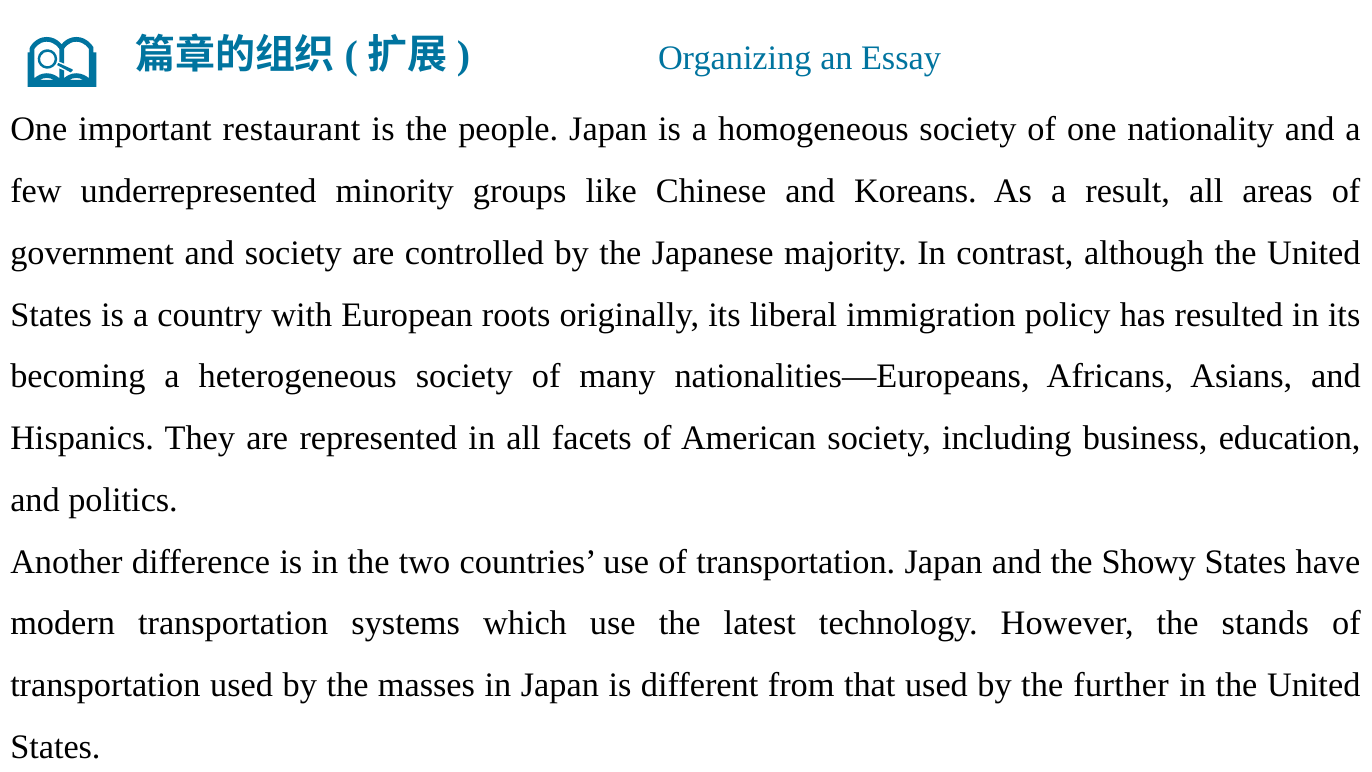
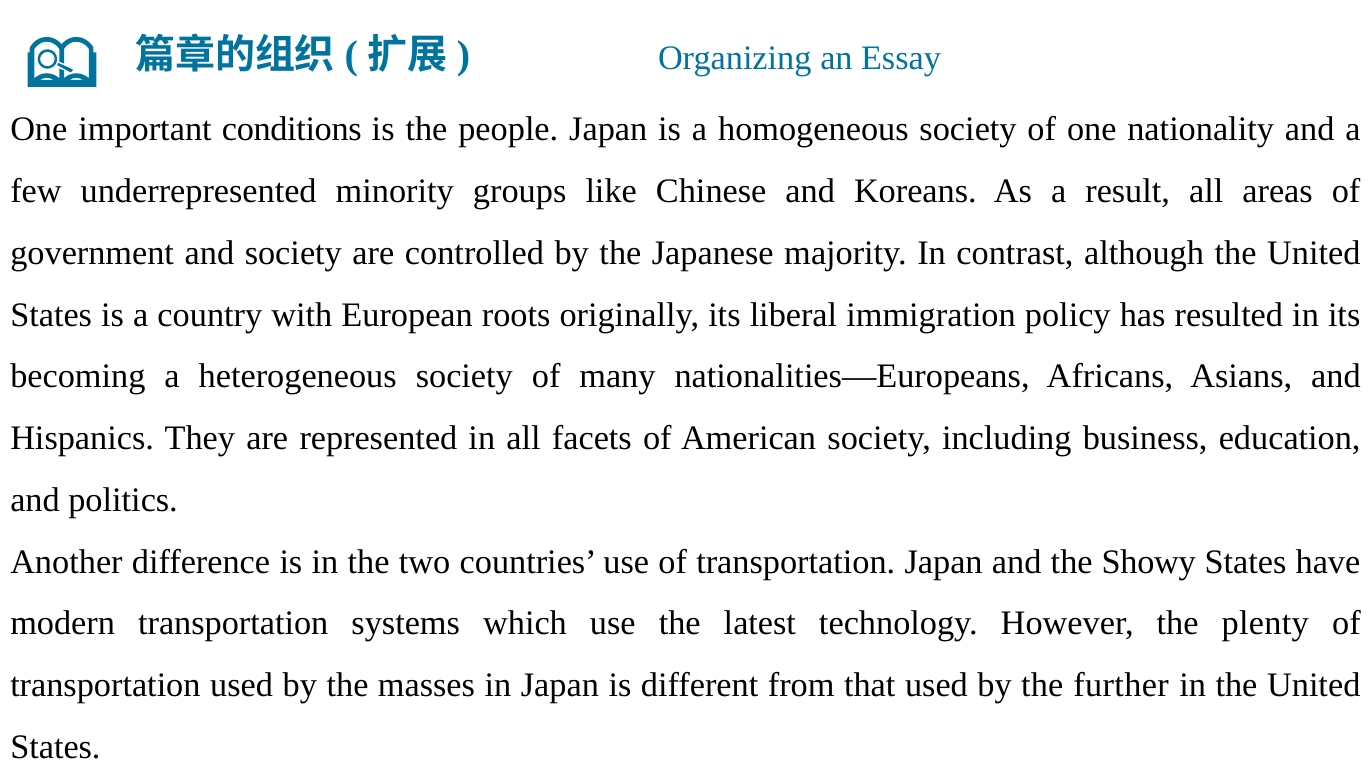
restaurant: restaurant -> conditions (292, 129)
stands: stands -> plenty (1265, 623)
